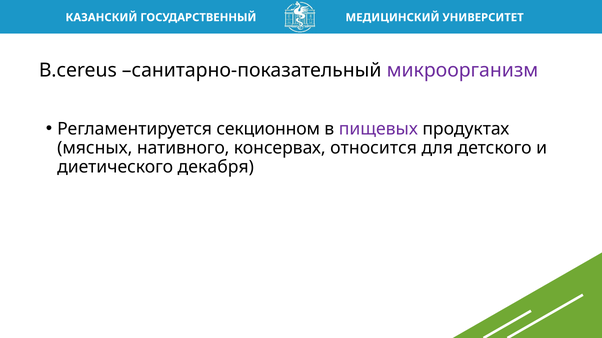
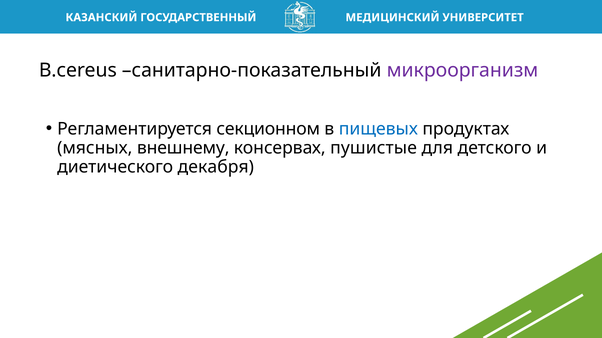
пищевых colour: purple -> blue (378, 129)
нативного: нативного -> внешнему (183, 148)
относится: относится -> пушистые (374, 148)
